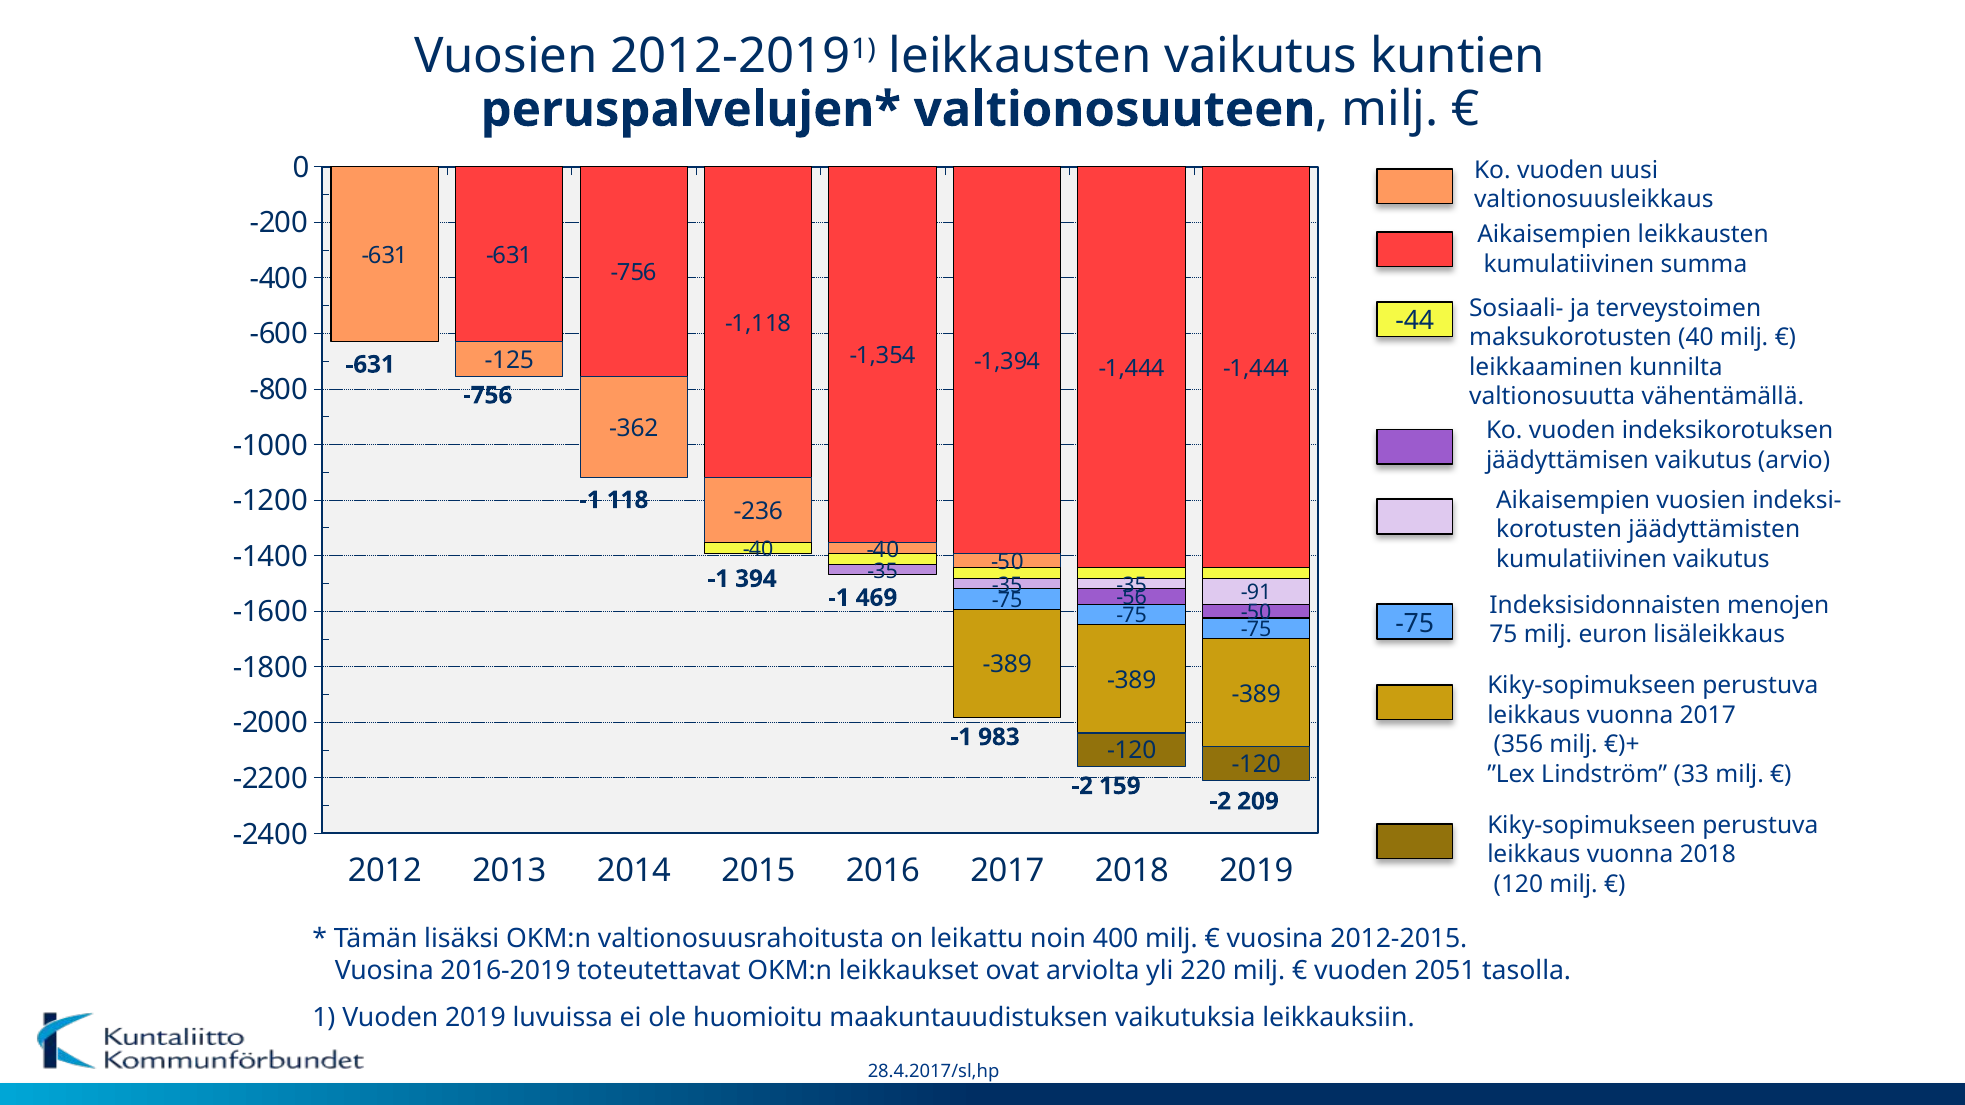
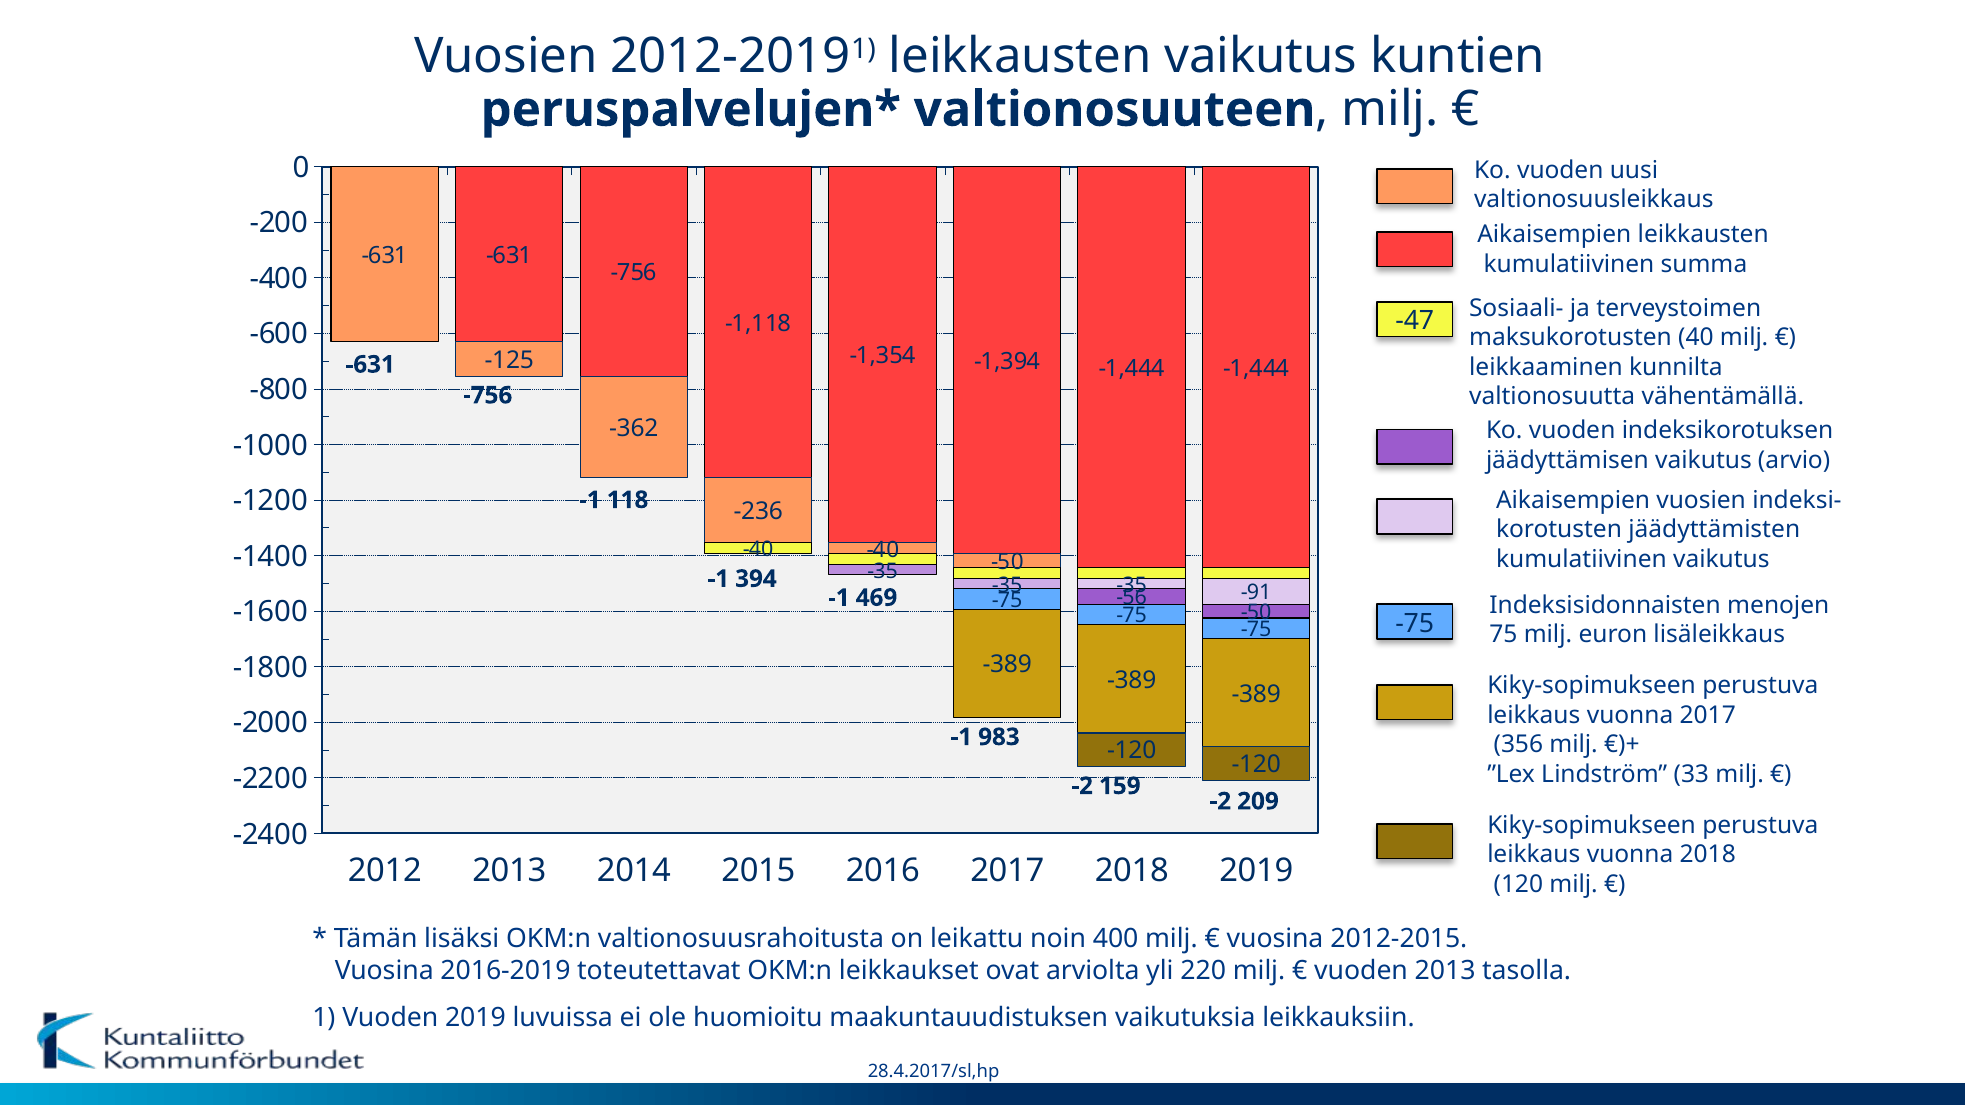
-44: -44 -> -47 (1415, 321)
vuoden 2051: 2051 -> 2013 (1445, 971)
